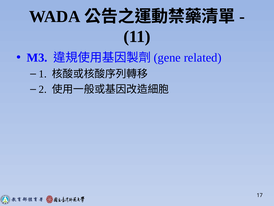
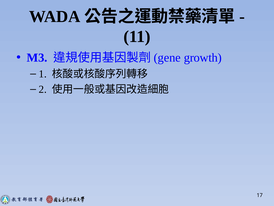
related: related -> growth (203, 57)
